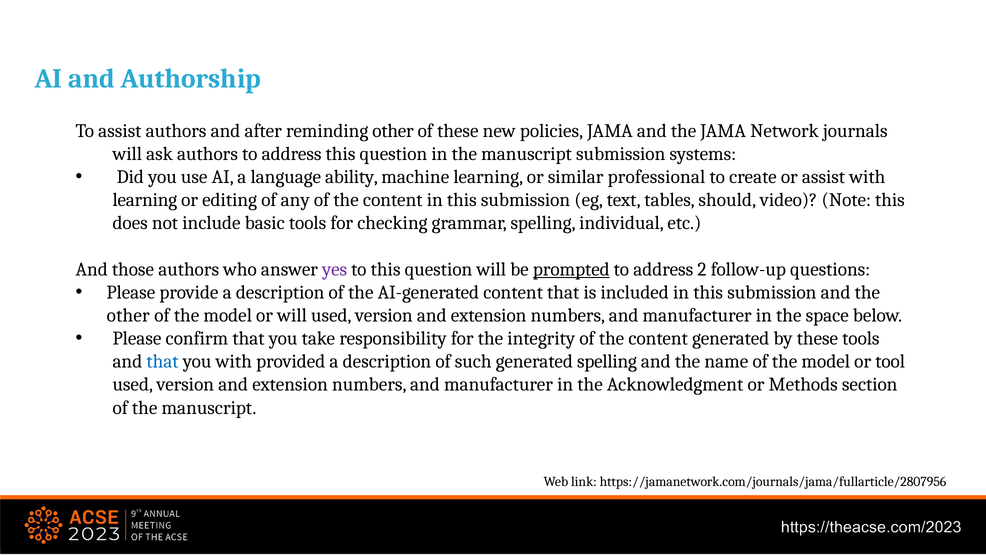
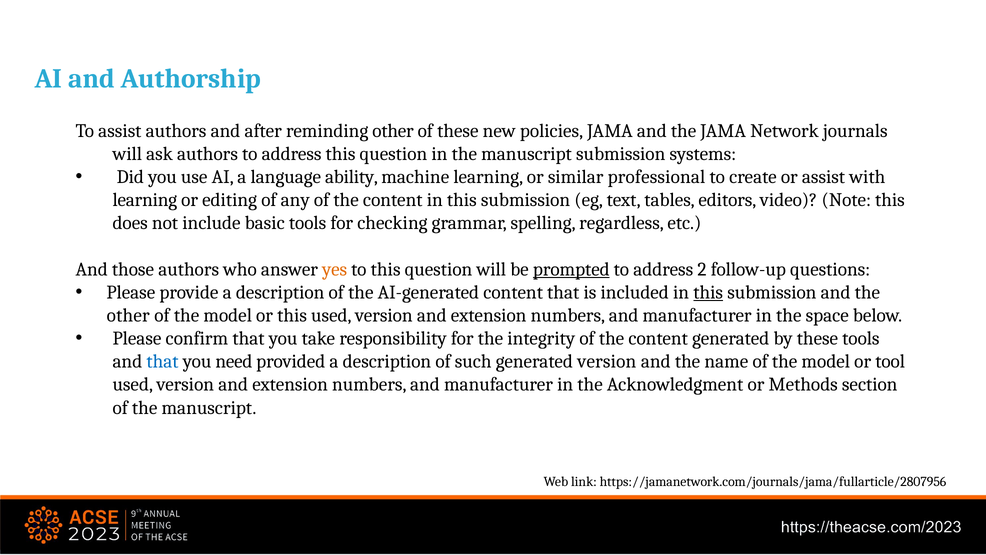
should: should -> editors (727, 200)
individual: individual -> regardless (621, 223)
yes colour: purple -> orange (335, 269)
this underline: none -> present (708, 292)
or will: will -> this (292, 315)
you with: with -> need (234, 361)
generated spelling: spelling -> version (607, 361)
